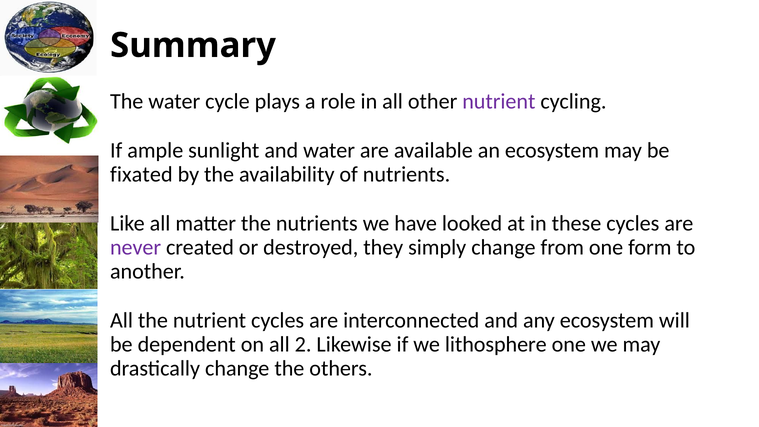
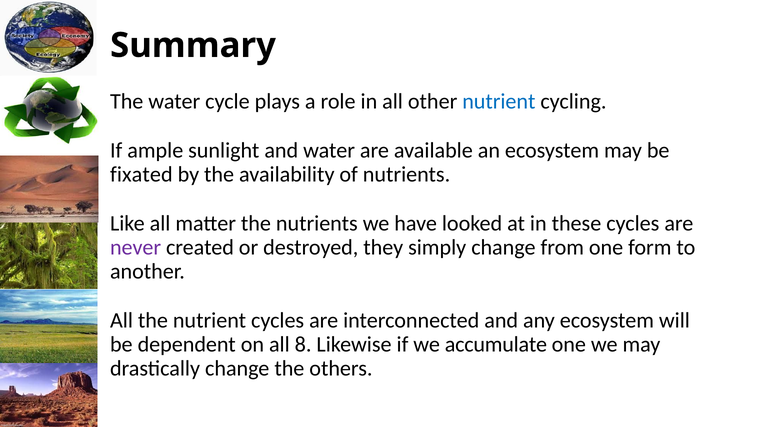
nutrient colour: purple -> blue (499, 102)
2: 2 -> 8 (303, 344)
lithosphere: lithosphere -> accumulate (496, 344)
